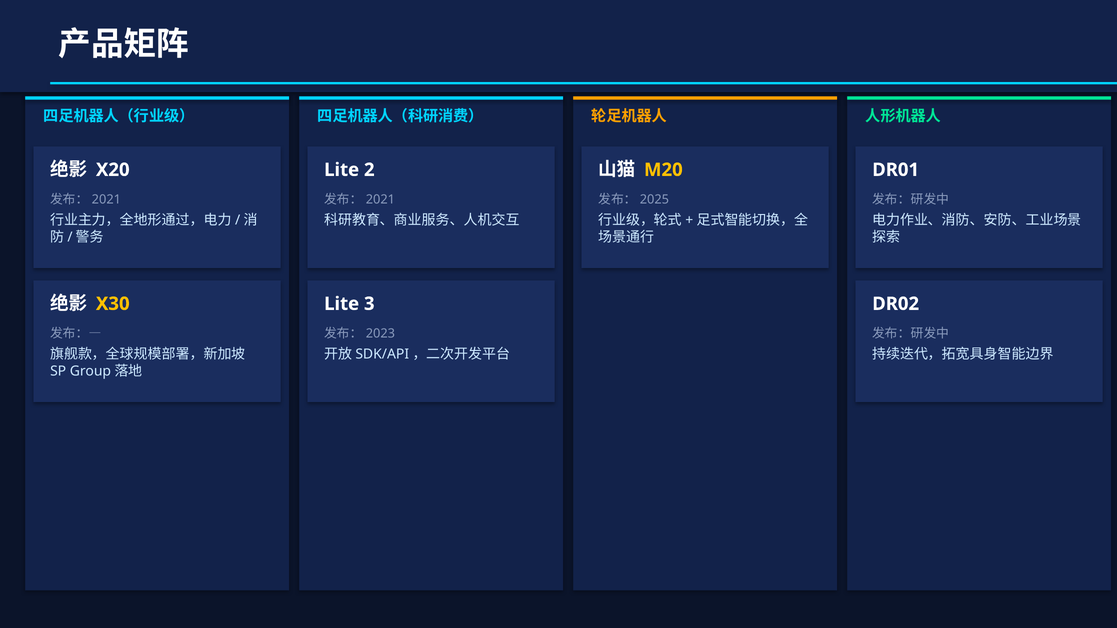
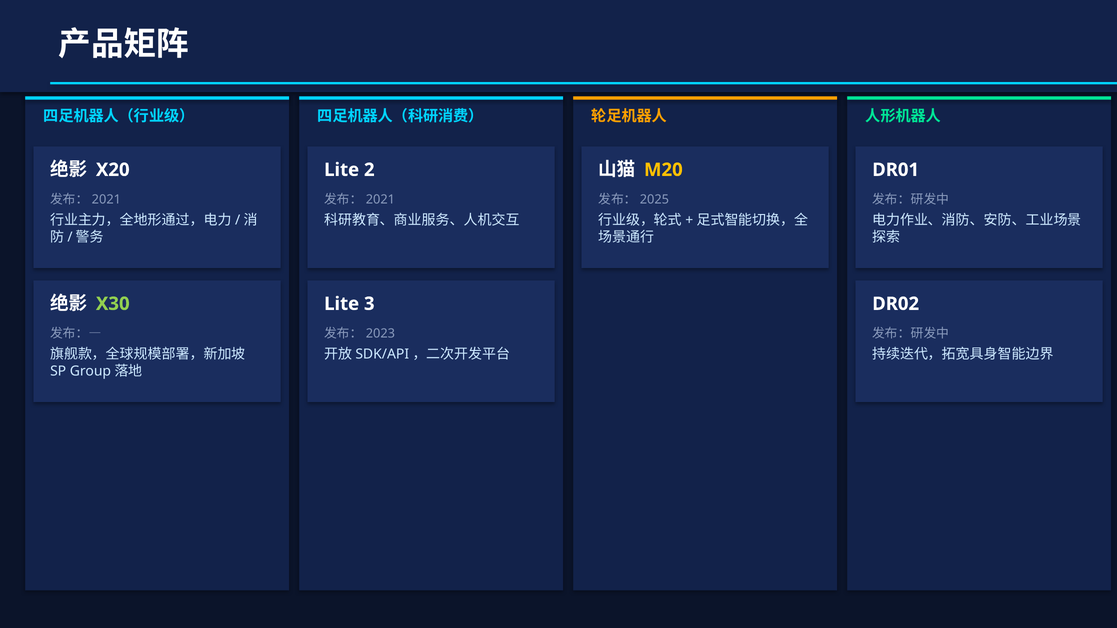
X30 colour: yellow -> light green (113, 304)
